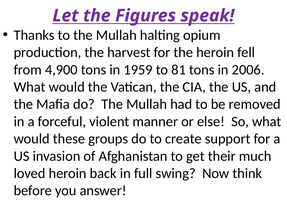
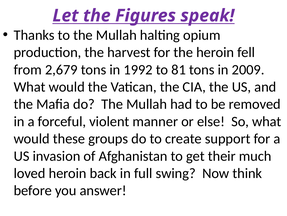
4,900: 4,900 -> 2,679 (61, 69)
1959: 1959 -> 1992 (138, 69)
2006: 2006 -> 2009 (248, 69)
